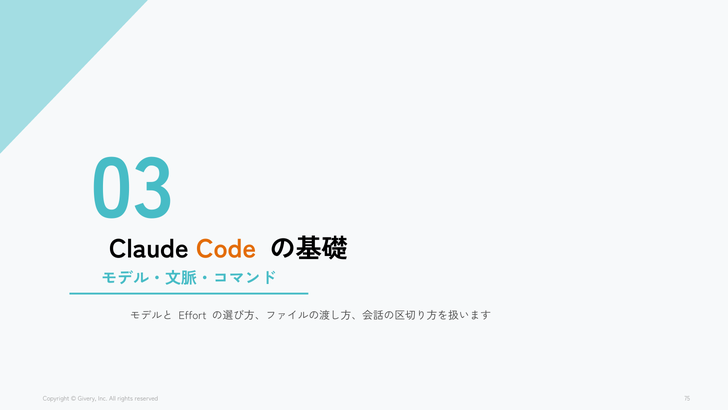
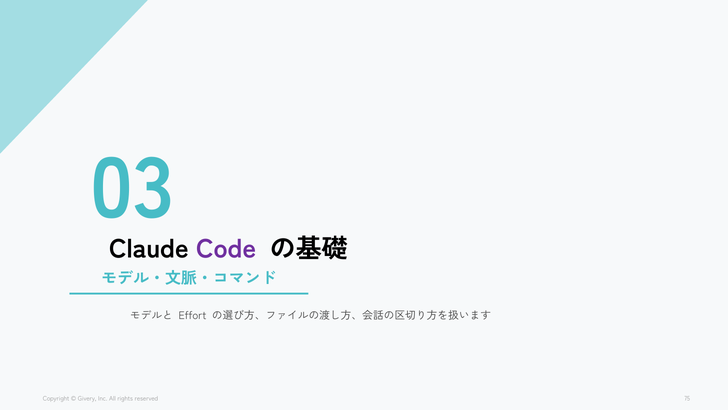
Code colour: orange -> purple (226, 249)
